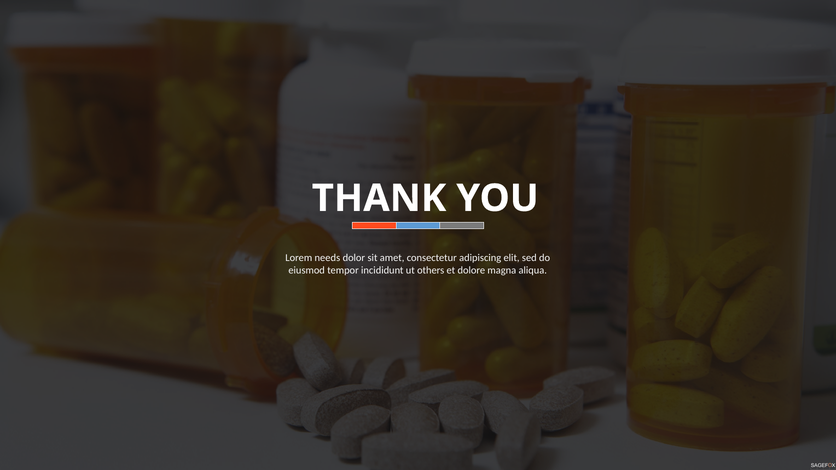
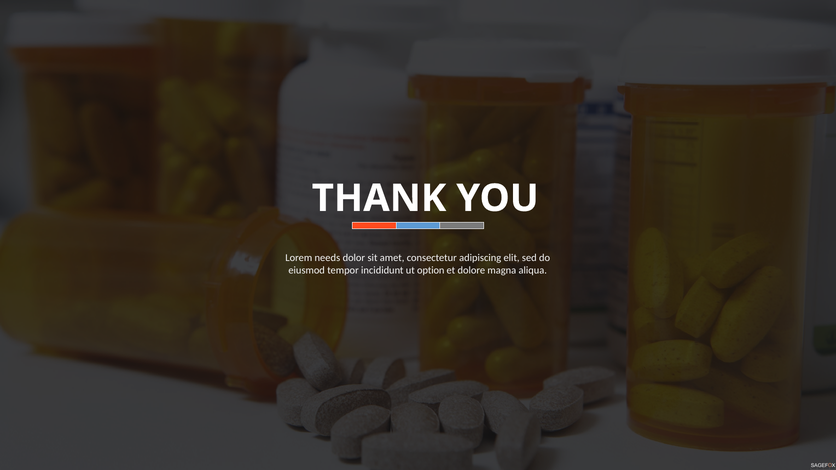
others: others -> option (431, 271)
